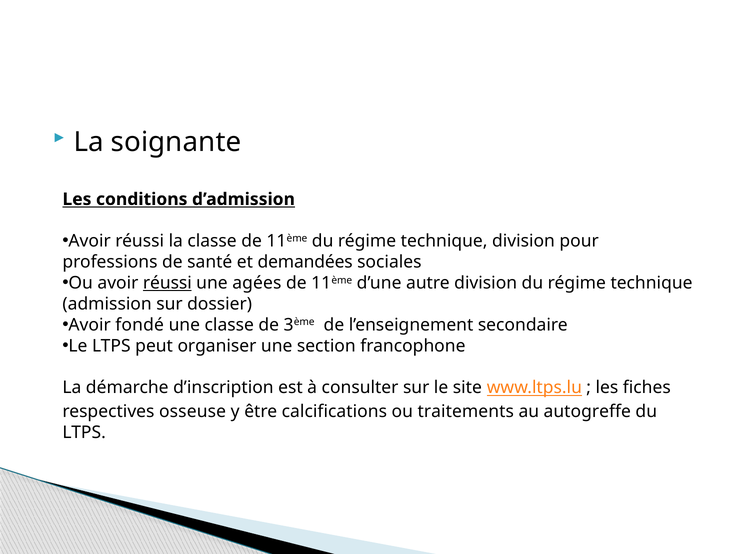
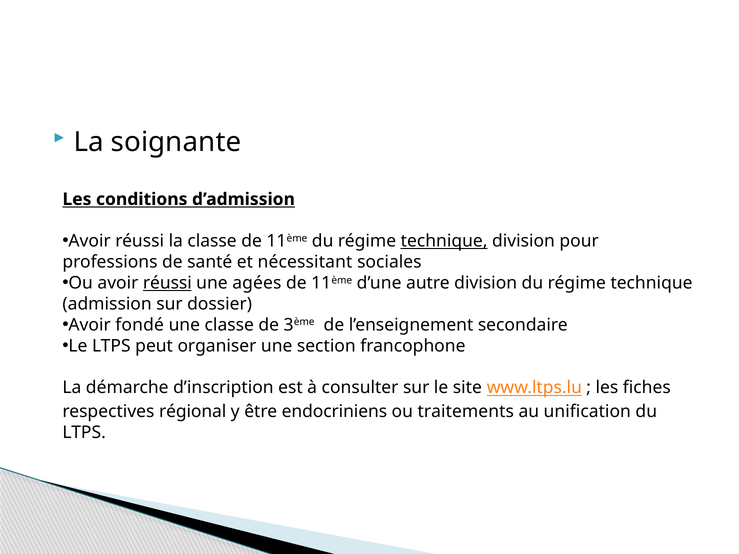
technique underline: none -> present (444, 241)
demandées: demandées -> nécessitant (305, 262)
osseuse: osseuse -> régional (193, 412)
calcifications: calcifications -> endocriniens (334, 412)
autogreffe: autogreffe -> unification (587, 412)
